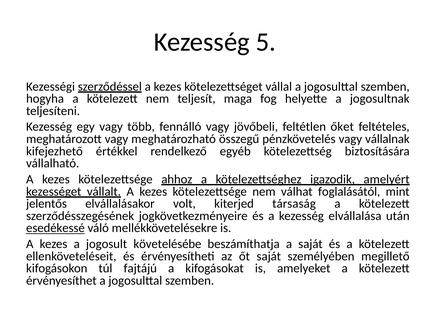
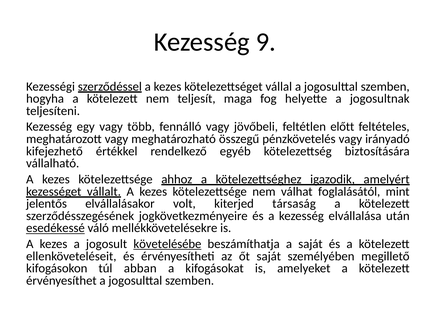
5: 5 -> 9 (266, 42)
őket: őket -> előtt (342, 127)
vállalnak: vállalnak -> irányadó (387, 139)
követelésébe underline: none -> present (167, 244)
fajtájú: fajtájú -> abban (140, 268)
